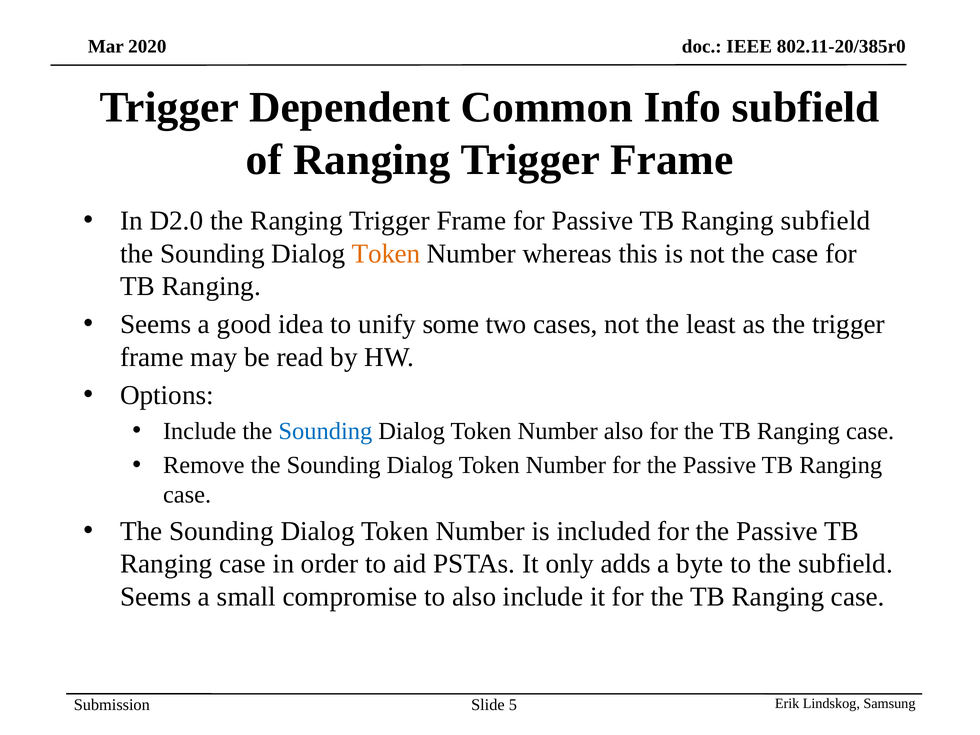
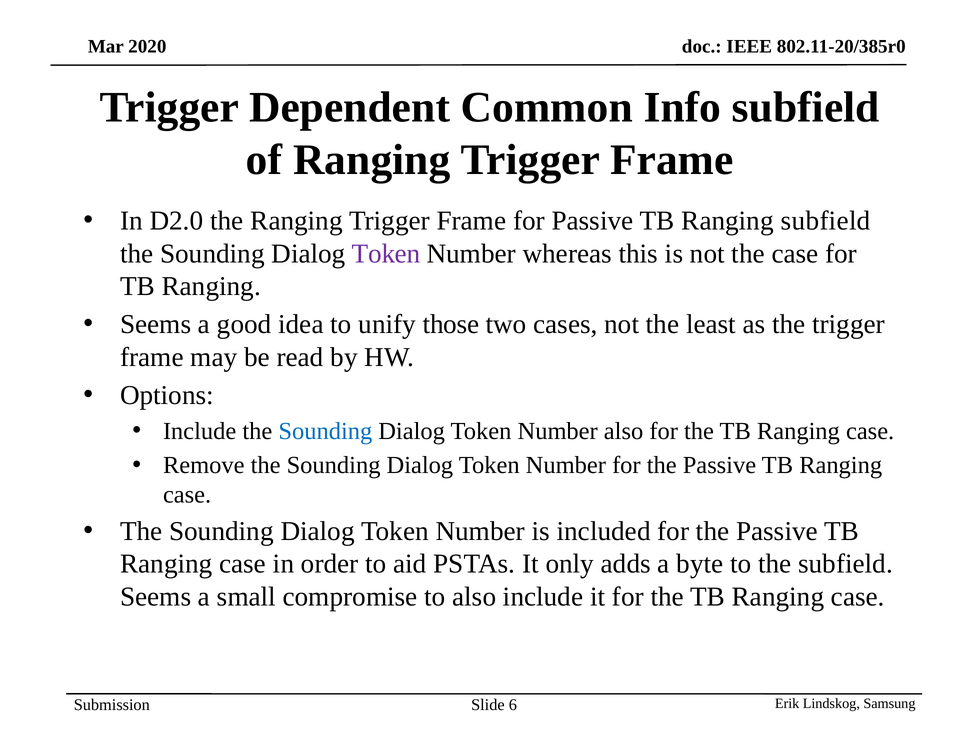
Token colour: orange -> purple (386, 254)
some: some -> those (451, 324)
5: 5 -> 6 (513, 705)
